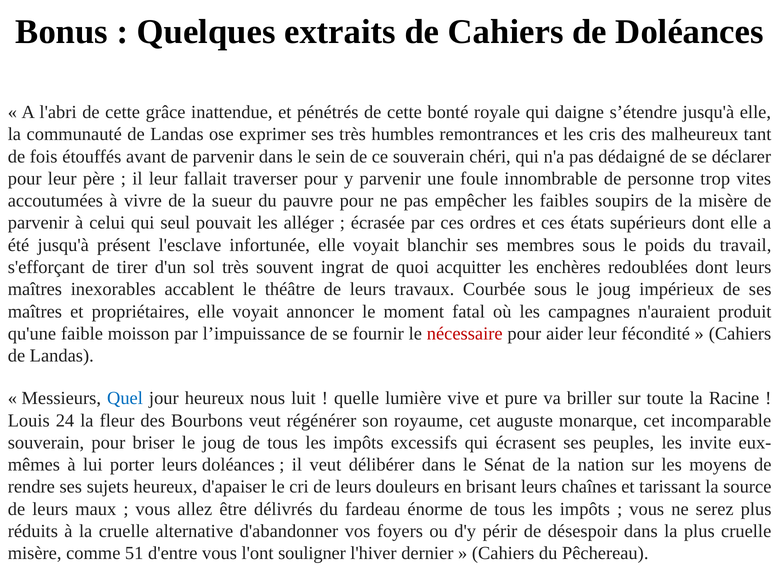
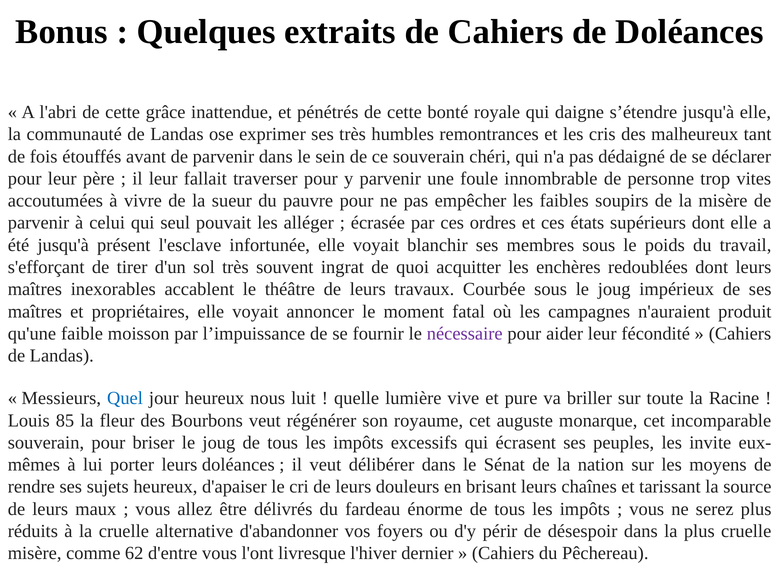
nécessaire colour: red -> purple (465, 334)
24: 24 -> 85 (65, 420)
51: 51 -> 62 (134, 553)
souligner: souligner -> livresque (312, 553)
